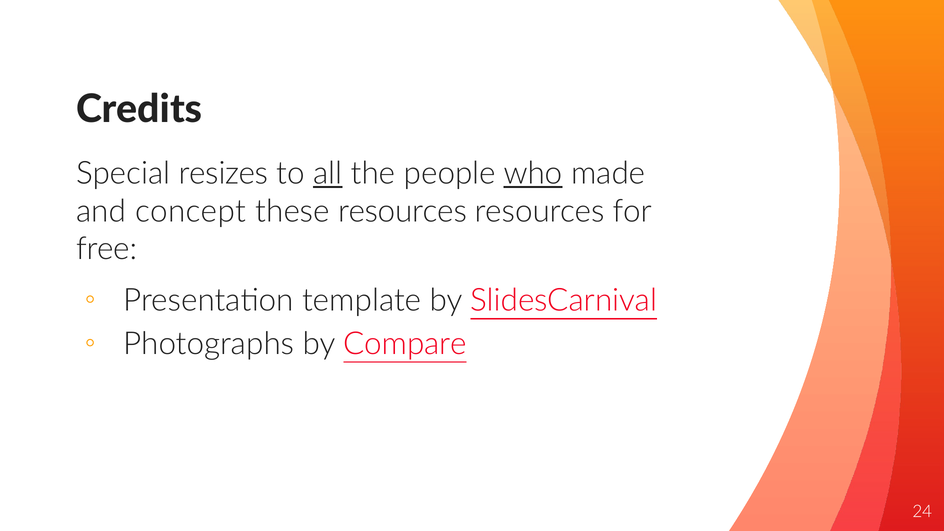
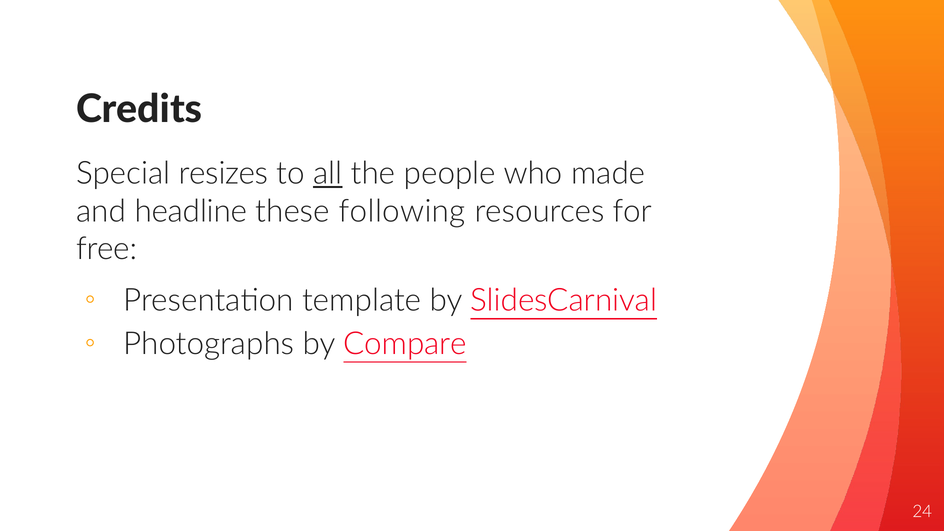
who underline: present -> none (533, 173)
concept: concept -> headline (191, 211)
these resources: resources -> following (402, 211)
